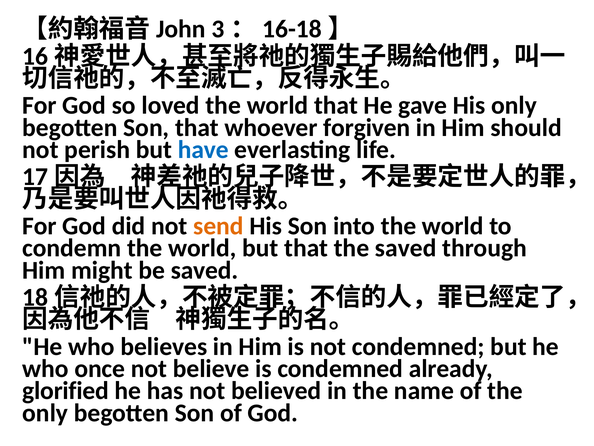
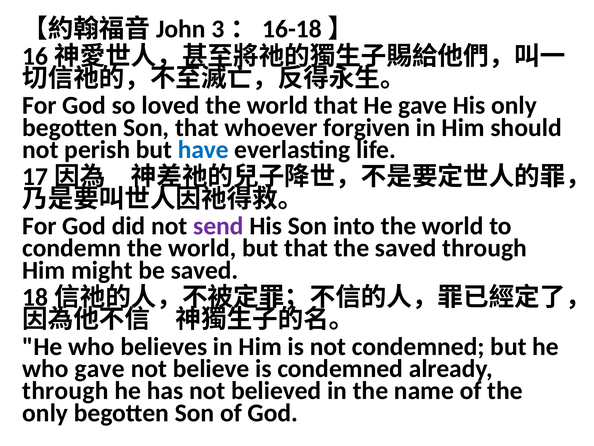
send colour: orange -> purple (218, 226)
who once: once -> gave (100, 368)
glorified: glorified -> through (65, 390)
